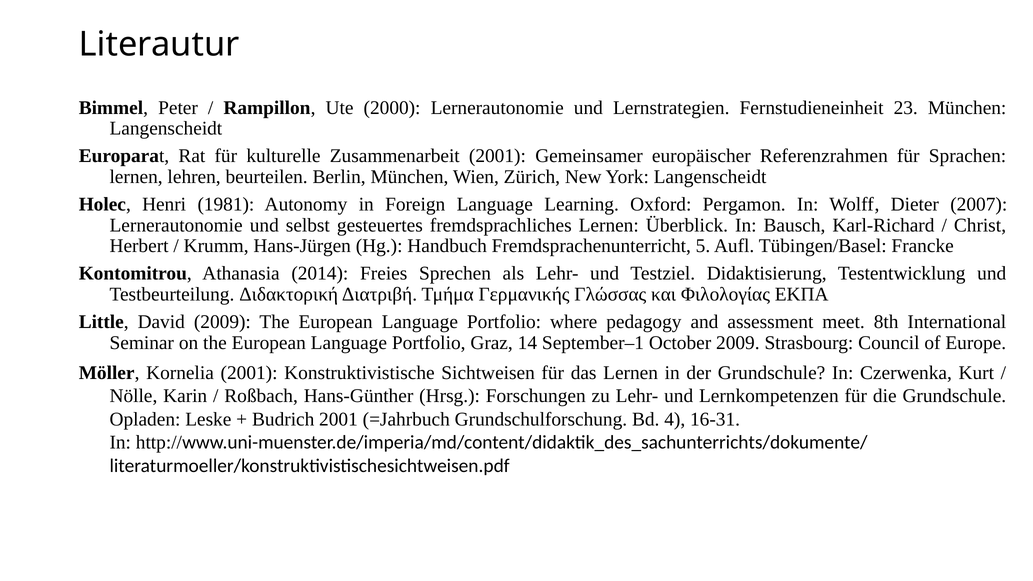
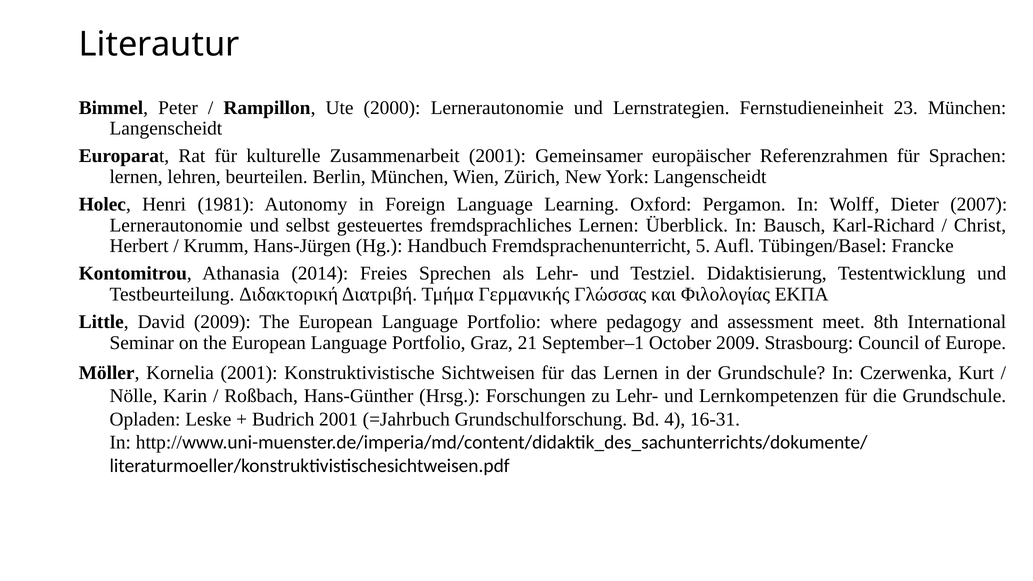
14: 14 -> 21 (527, 343)
